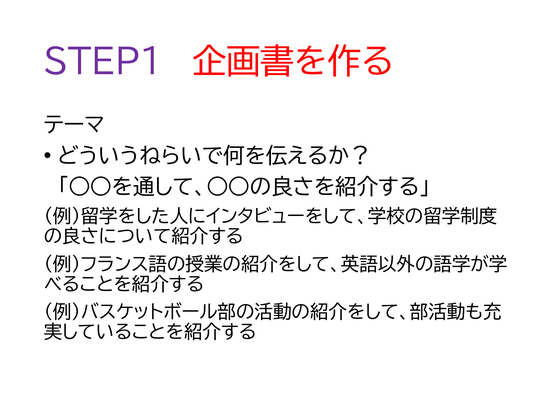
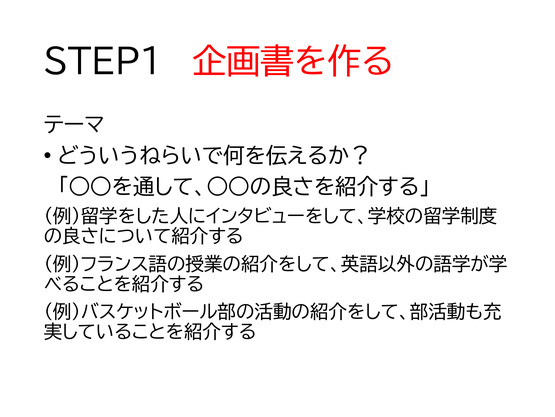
STEP1 colour: purple -> black (103, 62)
